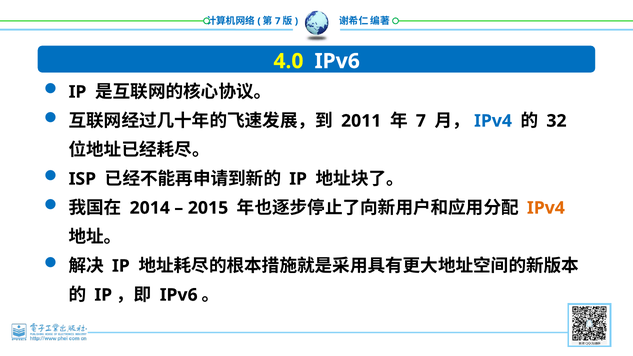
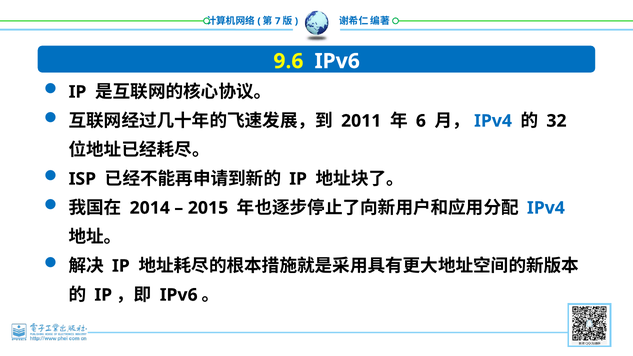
4.0: 4.0 -> 9.6 (288, 61)
7: 7 -> 6 (421, 121)
IPv4 colour: orange -> blue (546, 208)
